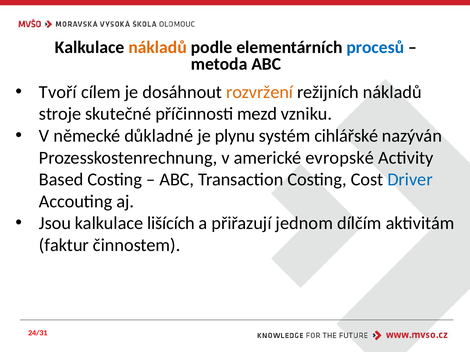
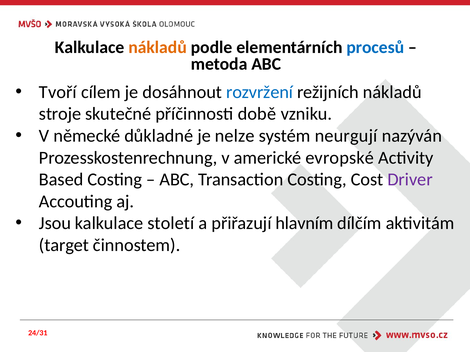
rozvržení colour: orange -> blue (260, 92)
mezd: mezd -> době (257, 114)
plynu: plynu -> nelze (235, 136)
cihlářské: cihlářské -> neurgují (346, 136)
Driver colour: blue -> purple (410, 180)
lišících: lišících -> století (171, 224)
jednom: jednom -> hlavním (304, 224)
faktur: faktur -> target (64, 245)
